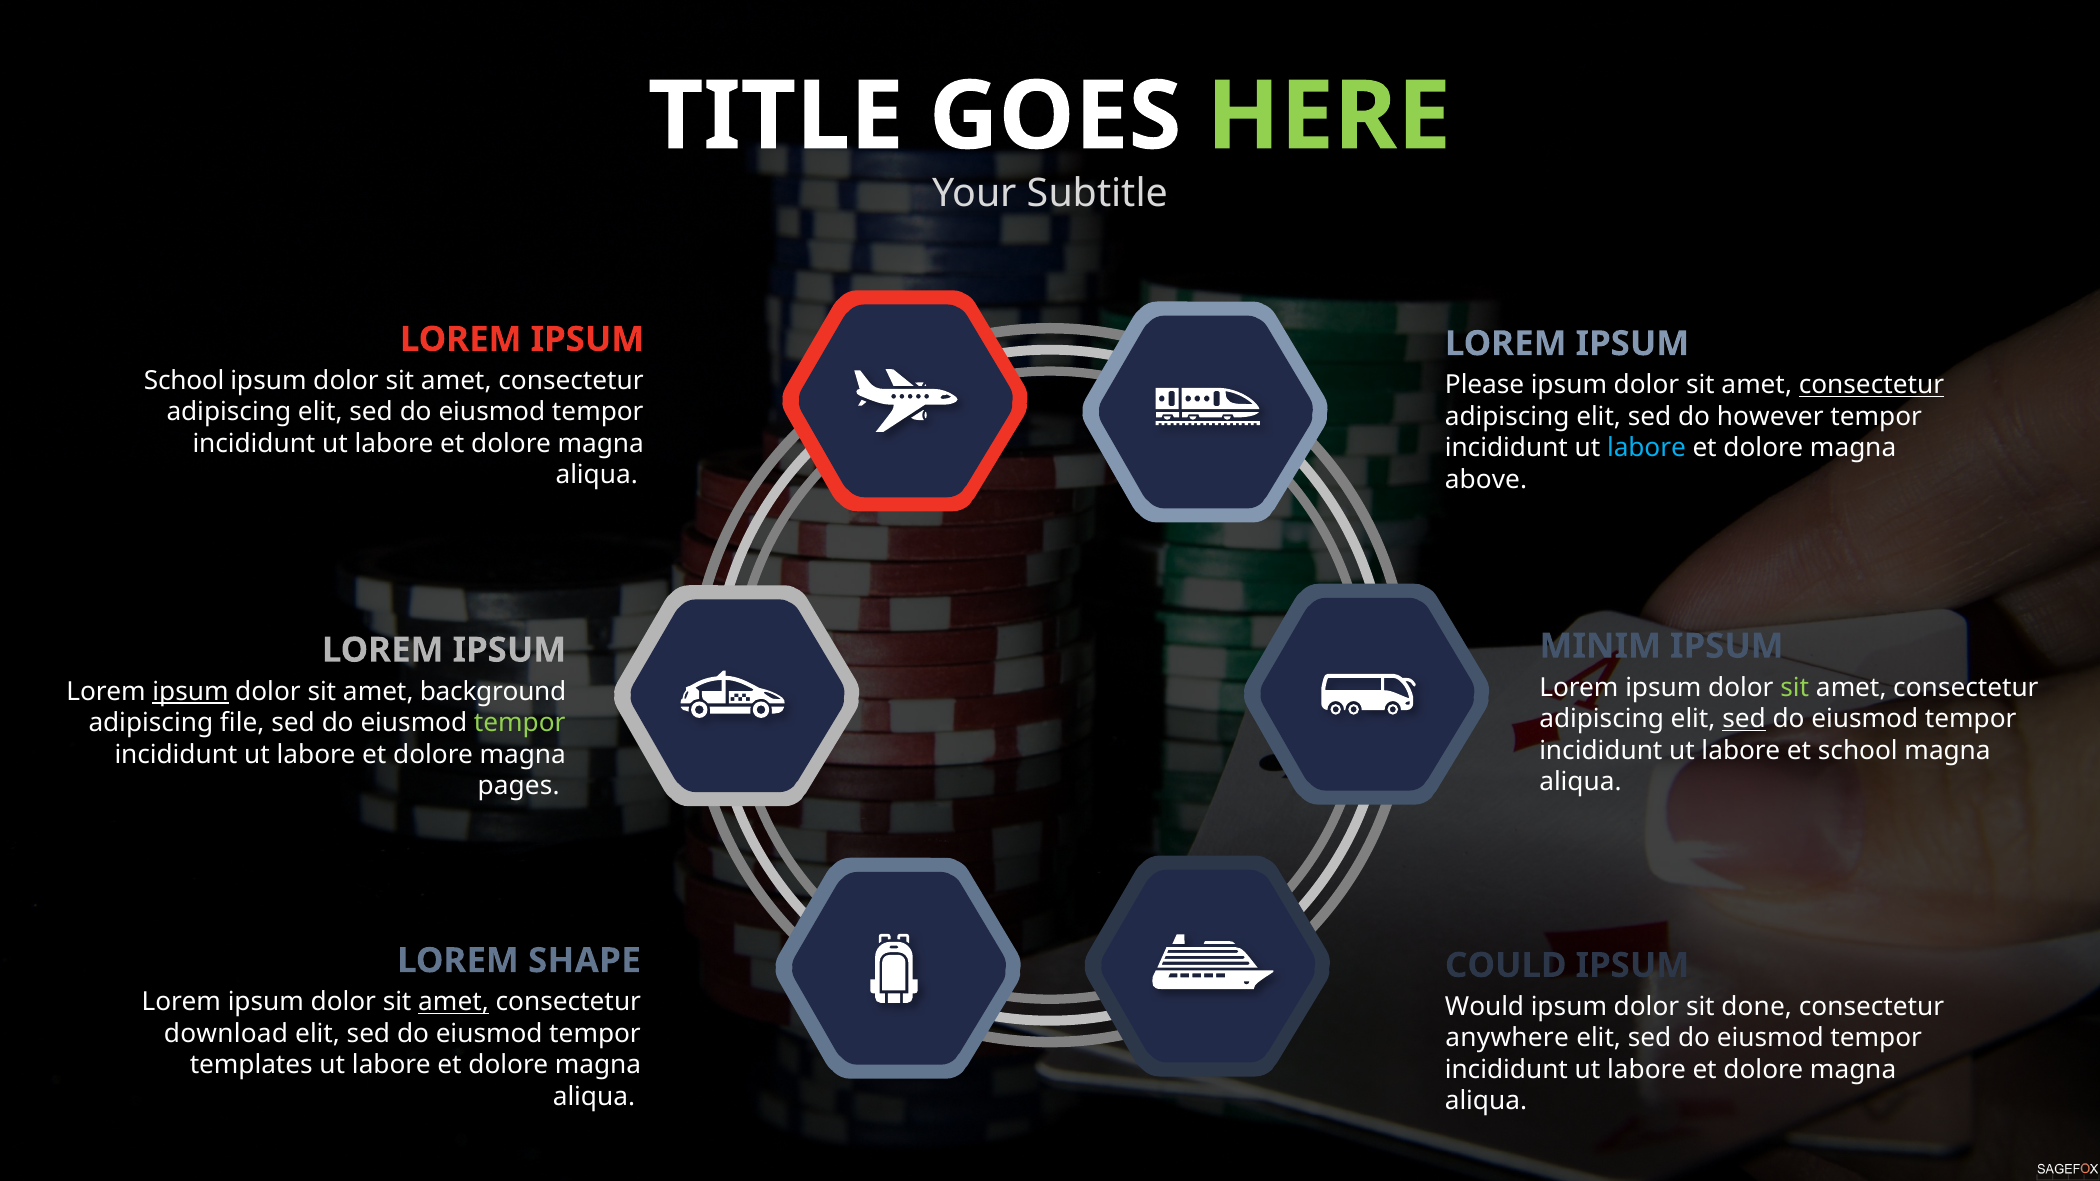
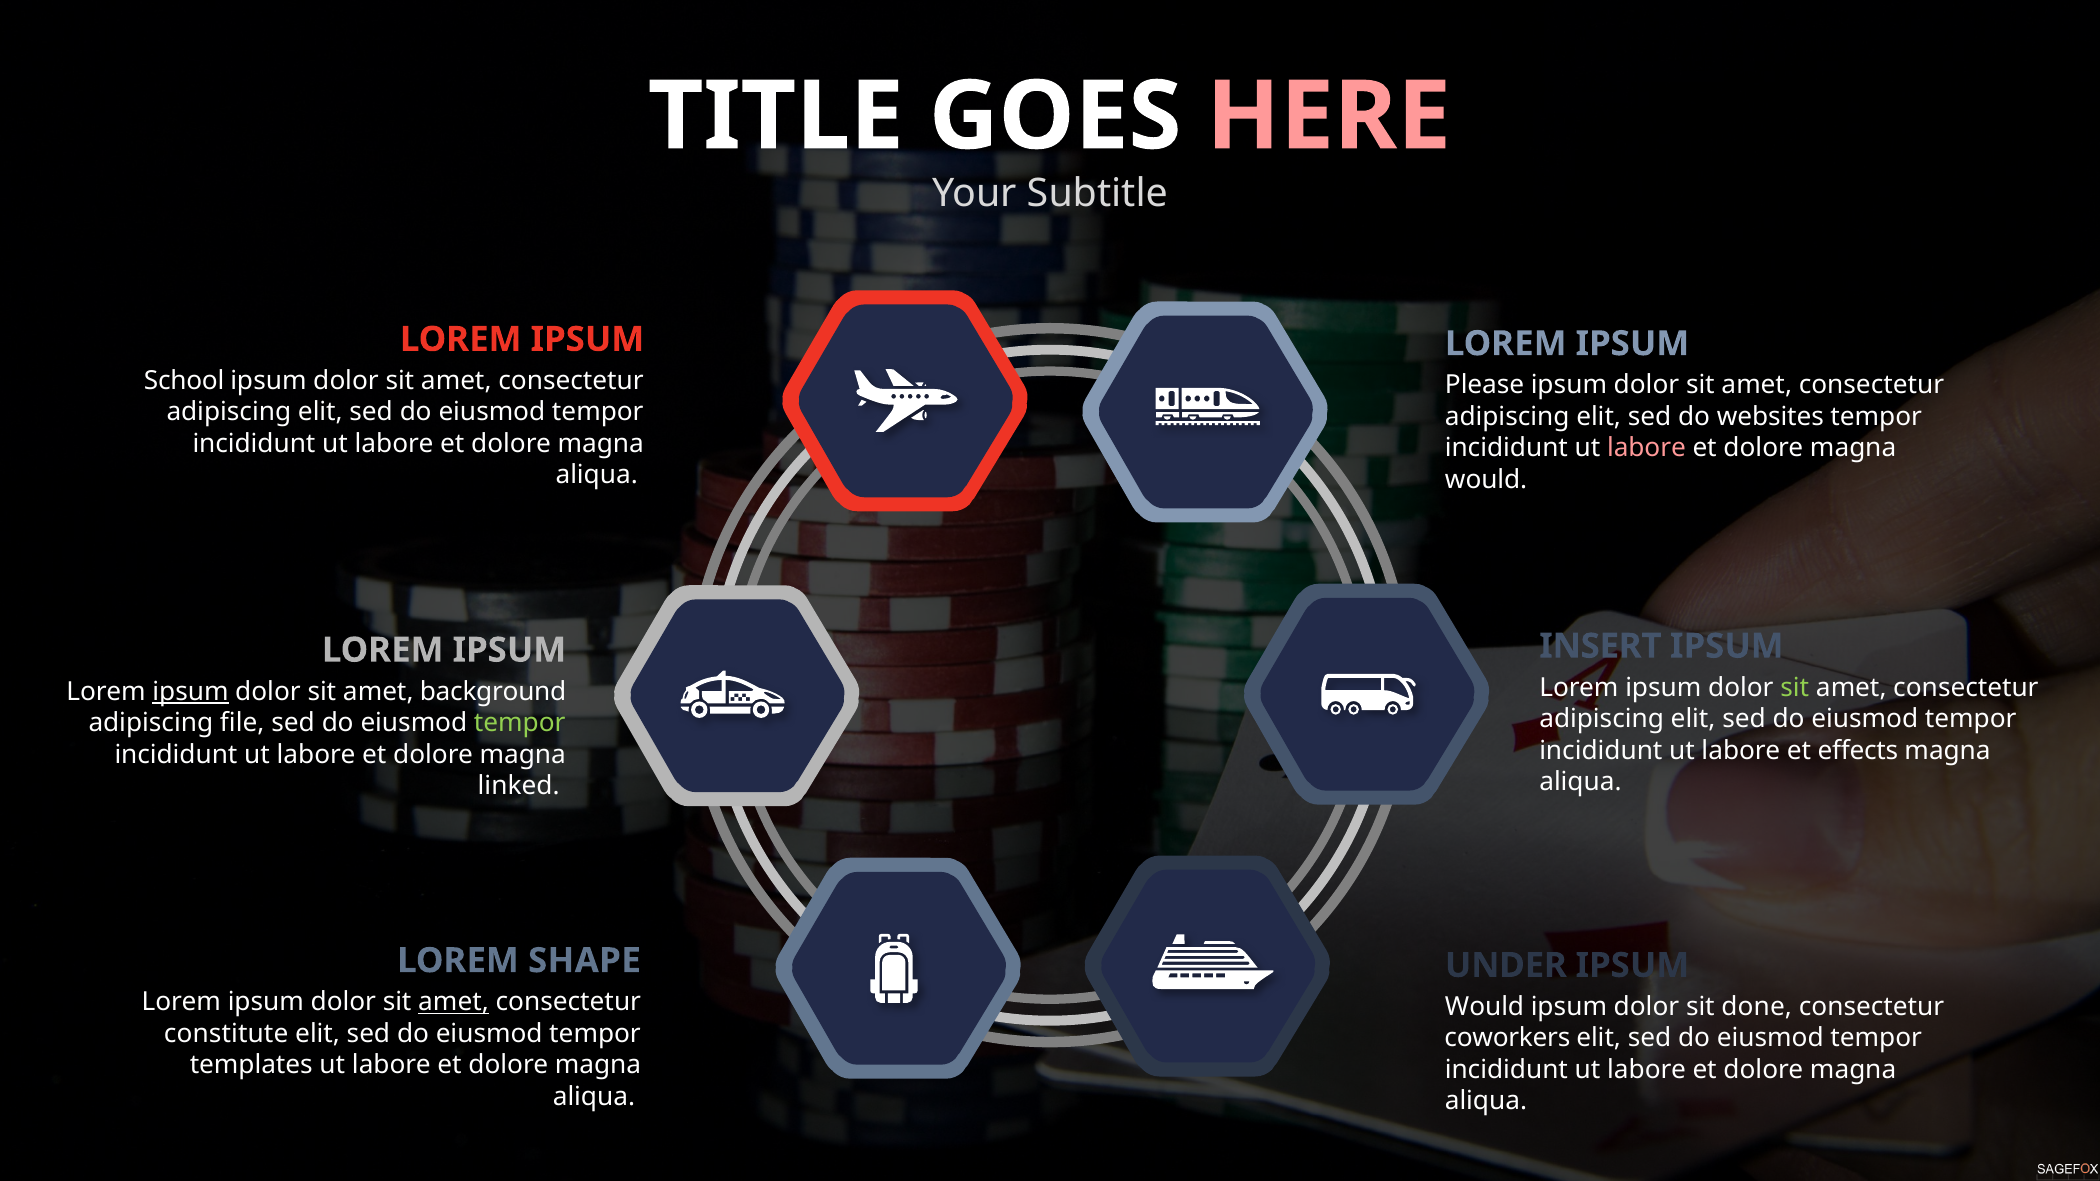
HERE colour: light green -> pink (1329, 117)
consectetur underline: present -> none (1871, 385)
however: however -> websites (1770, 417)
labore colour: light blue -> pink (1646, 448)
above: above -> would (1486, 480)
MINIM: MINIM -> INSERT (1600, 646)
sed underline: present -> none (1744, 719)
et school: school -> effects (1858, 751)
pages: pages -> linked (519, 786)
COULD: COULD -> UNDER (1506, 966)
download: download -> constitute (226, 1034)
anywhere: anywhere -> coworkers (1507, 1039)
